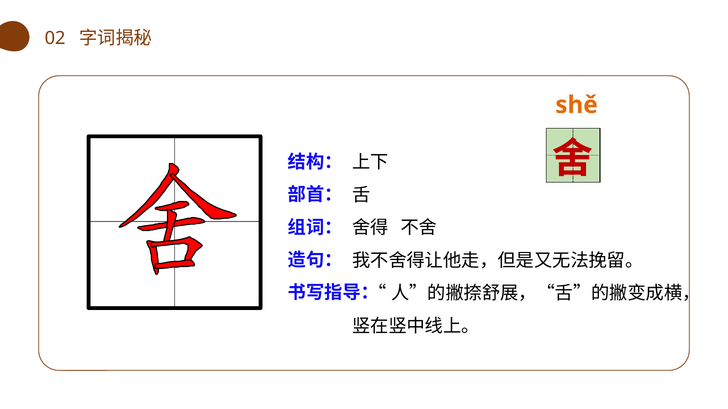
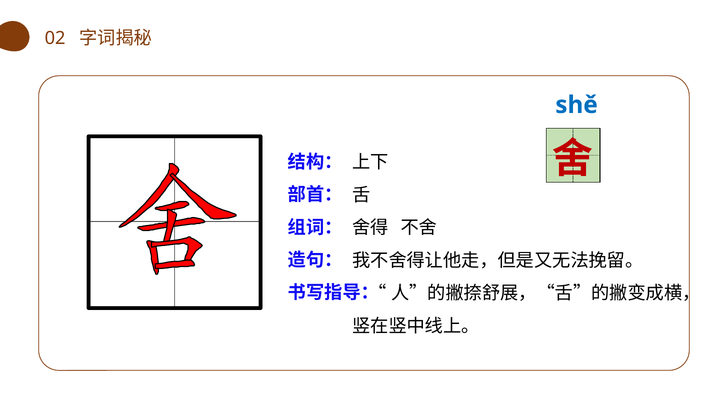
shě colour: orange -> blue (577, 105)
